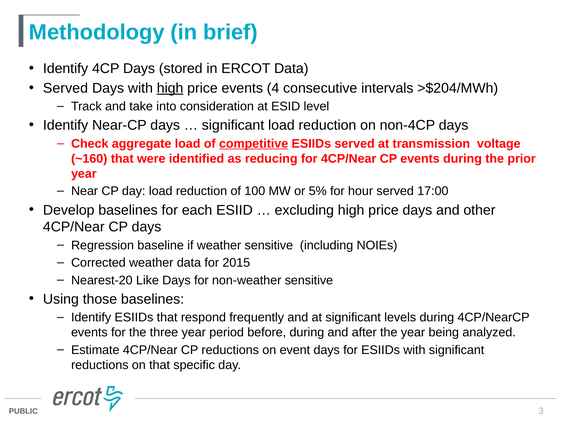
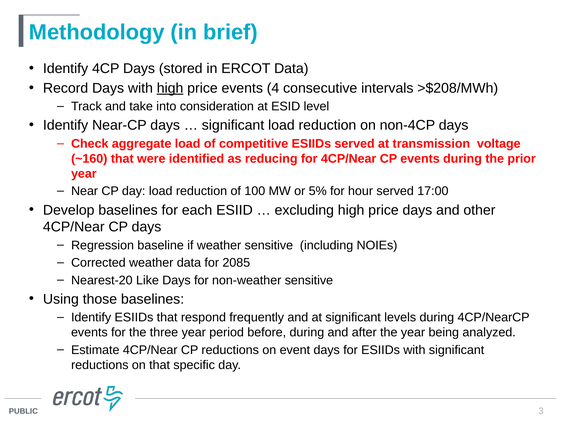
Served: Served -> Record (66, 88)
>$204/MWh: >$204/MWh -> >$208/MWh (458, 88)
competitive underline: present -> none (254, 144)
2015: 2015 -> 2085 (236, 262)
